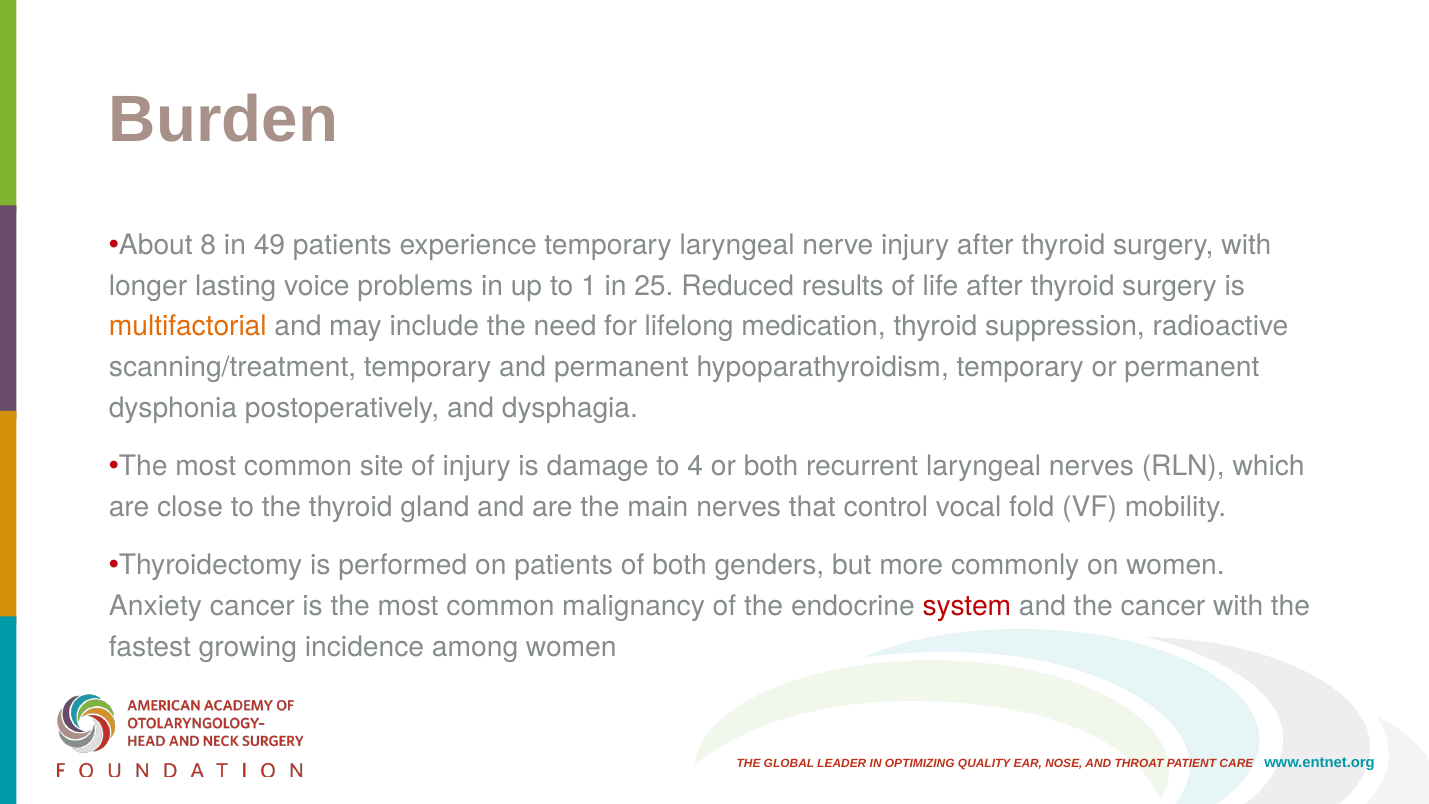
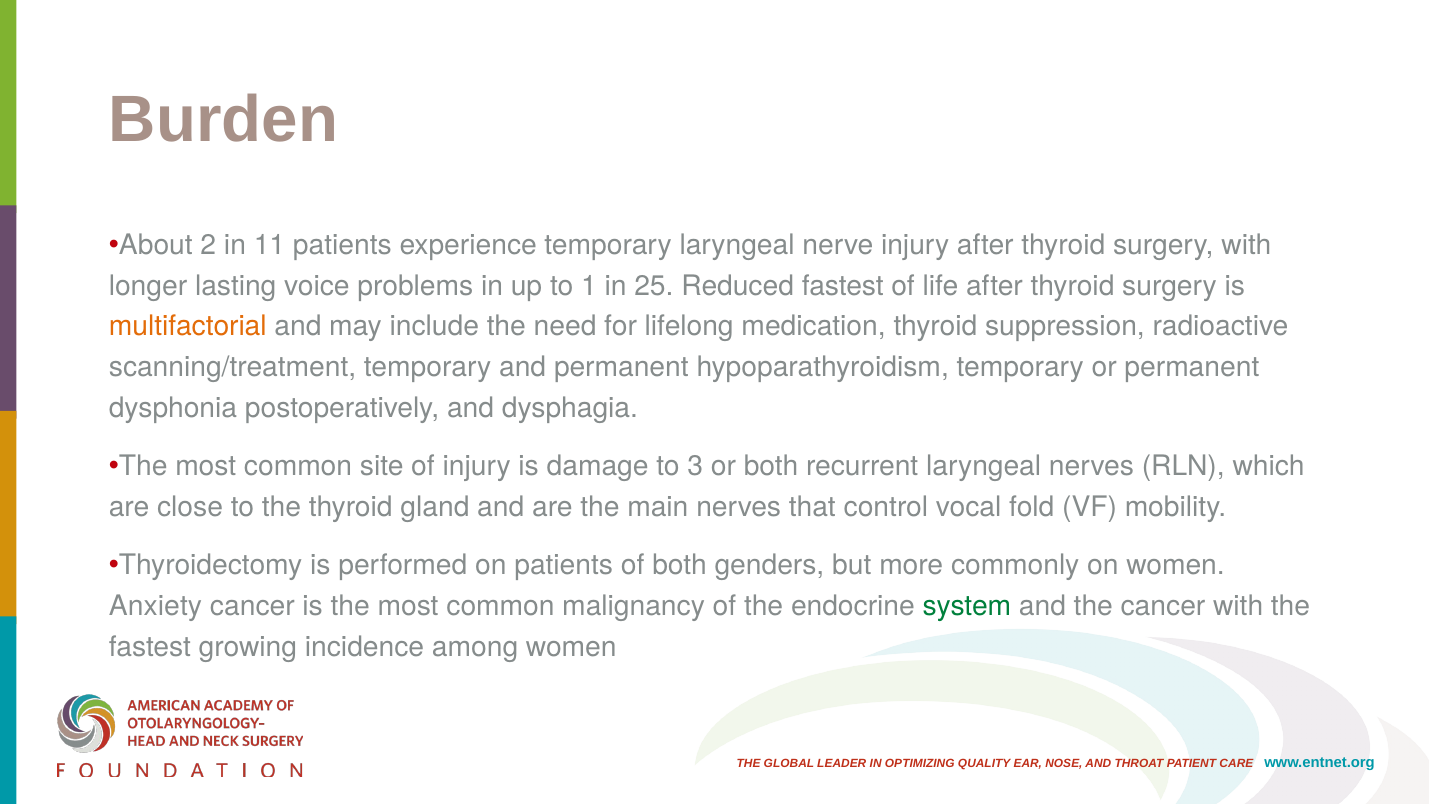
8: 8 -> 2 (208, 245)
49: 49 -> 11 (269, 245)
Reduced results: results -> fastest (843, 286)
4: 4 -> 3 (695, 466)
system colour: red -> green (967, 606)
